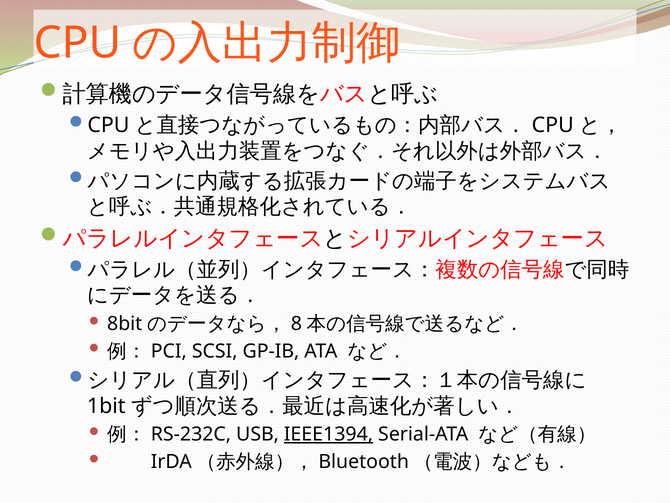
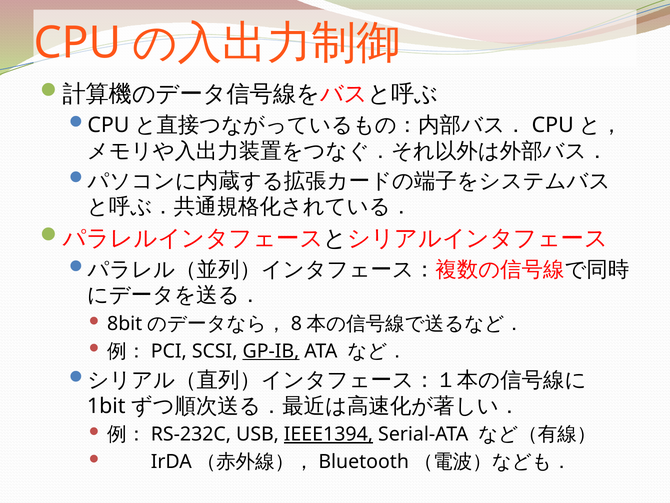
GP-IB underline: none -> present (271, 351)
